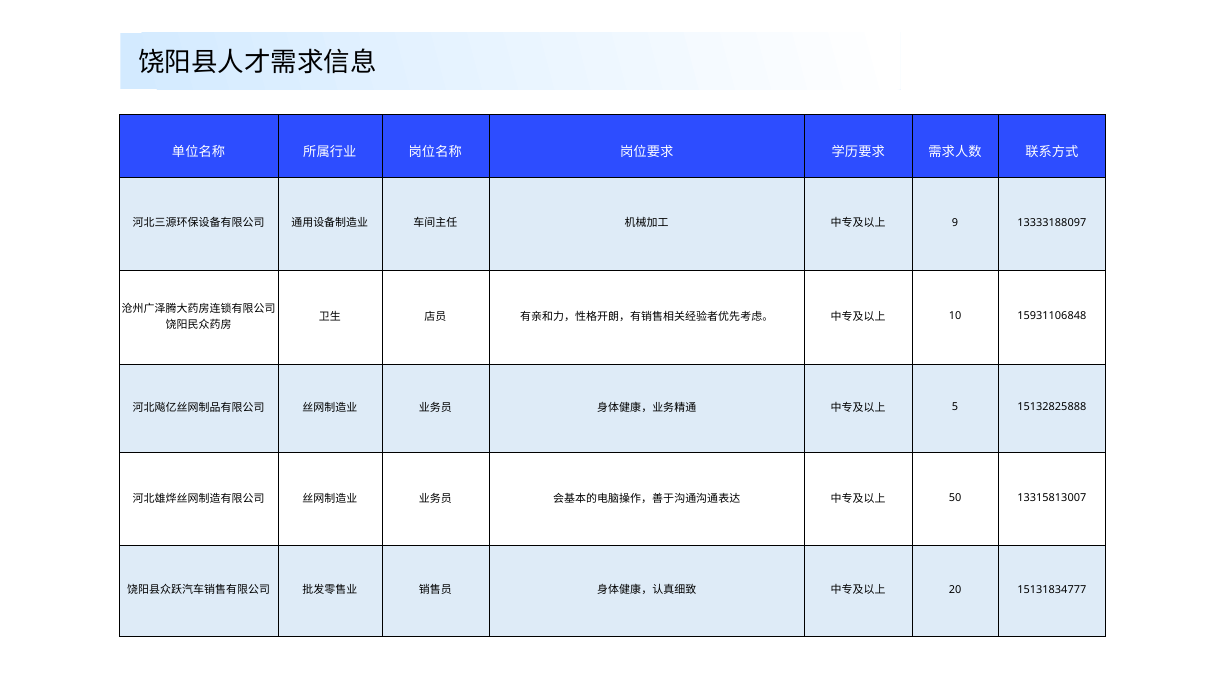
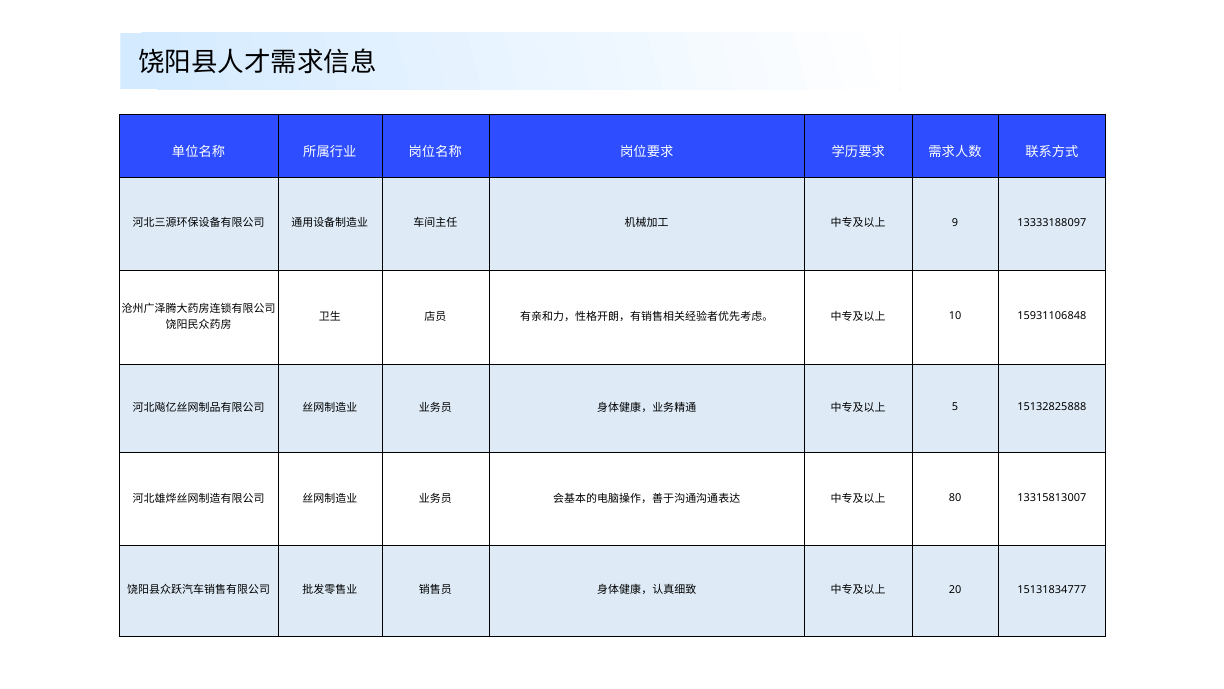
50: 50 -> 80 (955, 498)
